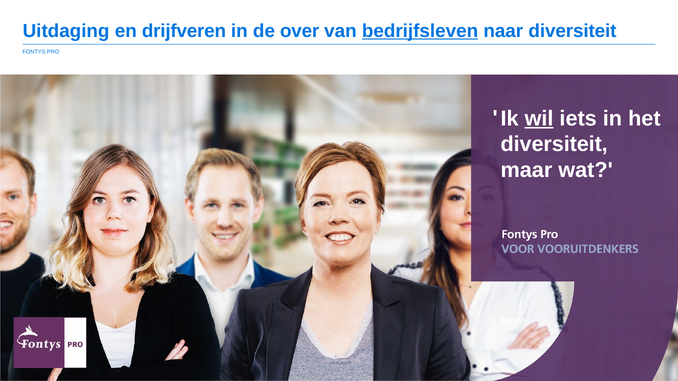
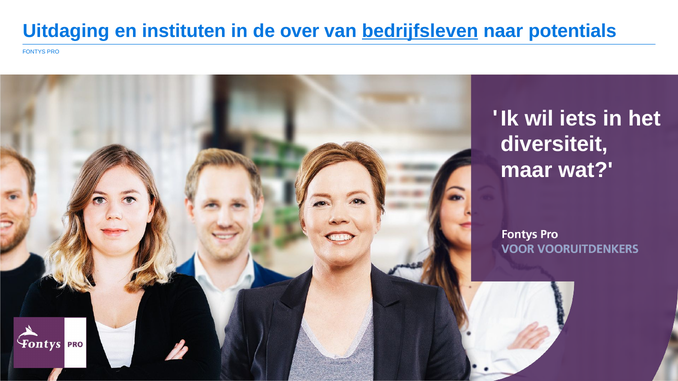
drijfveren: drijfveren -> instituten (184, 31)
naar diversiteit: diversiteit -> potentials (572, 31)
wil underline: present -> none (539, 119)
